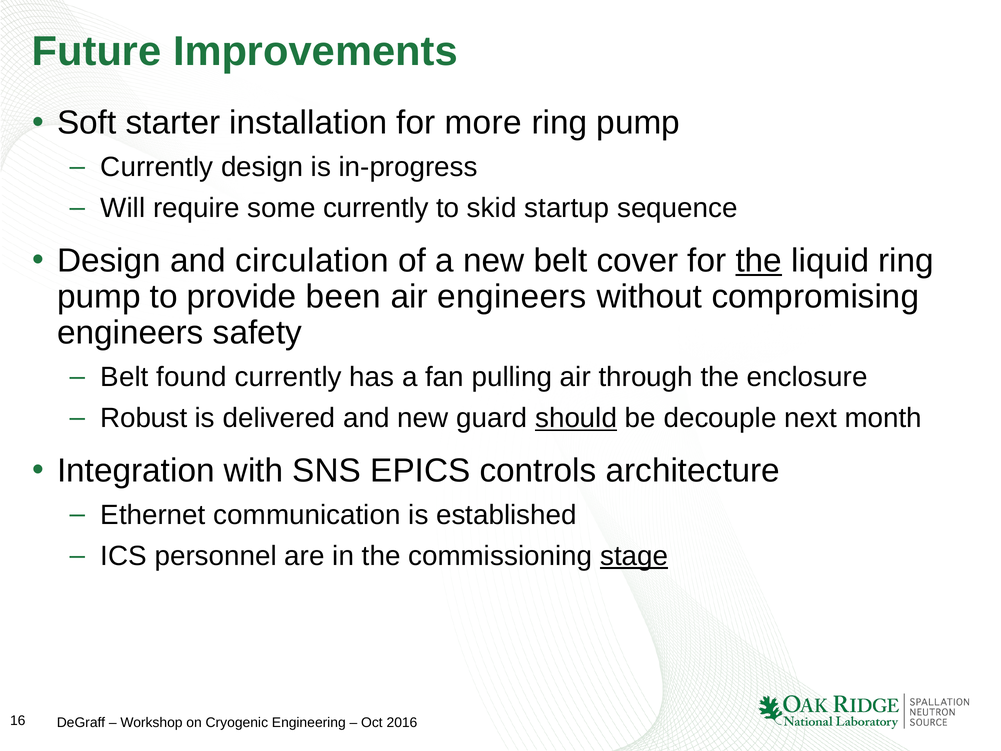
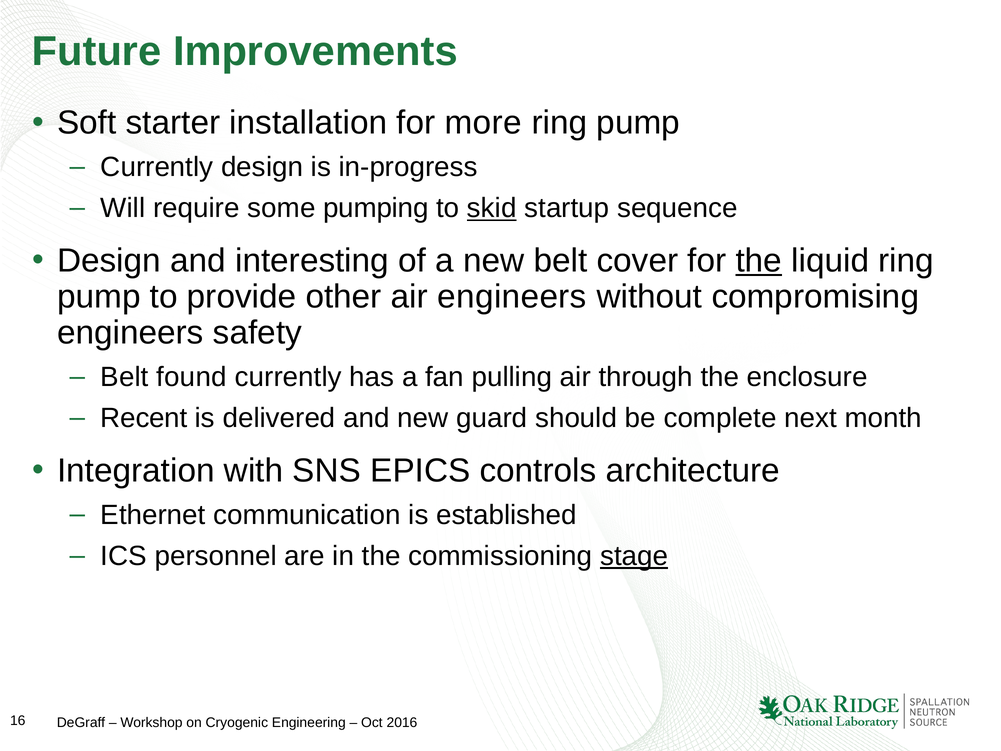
some currently: currently -> pumping (376, 208)
skid underline: none -> present (492, 208)
circulation: circulation -> interesting (312, 261)
been: been -> other (344, 297)
Robust: Robust -> Recent (144, 418)
should underline: present -> none (576, 418)
decouple: decouple -> complete (720, 418)
